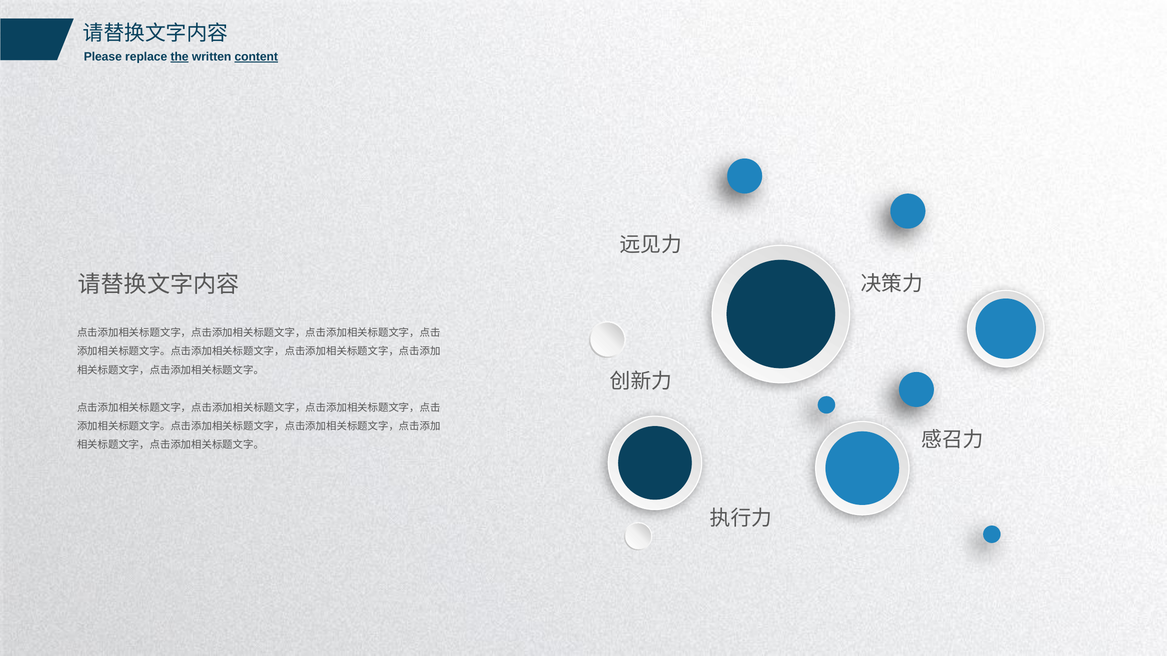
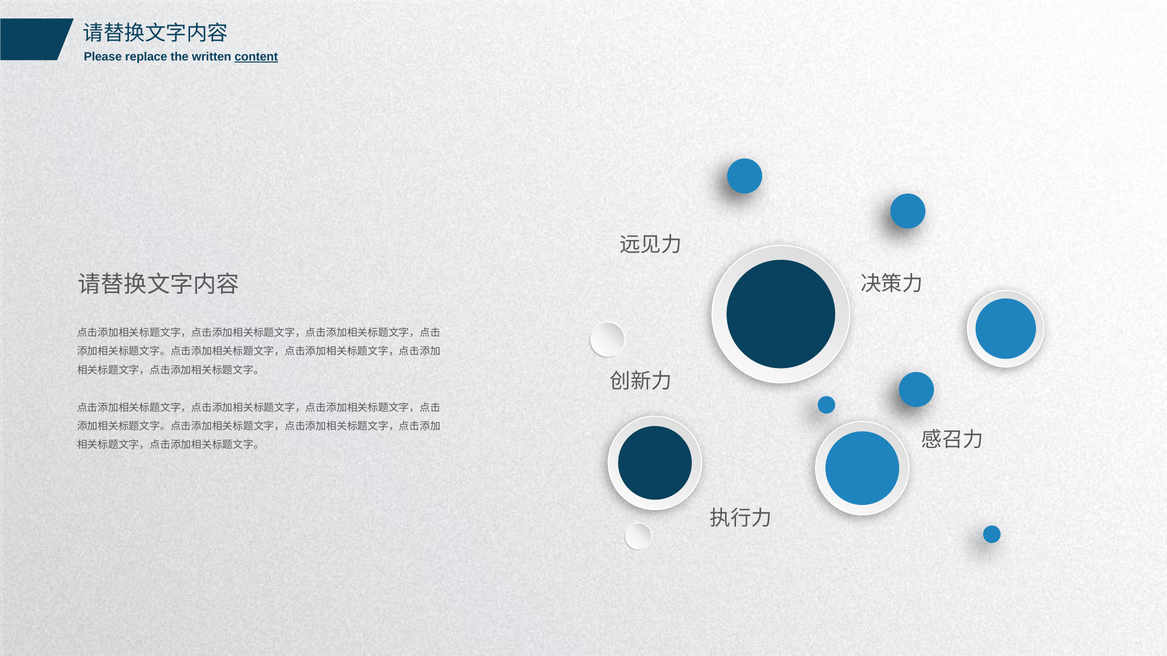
the underline: present -> none (180, 57)
